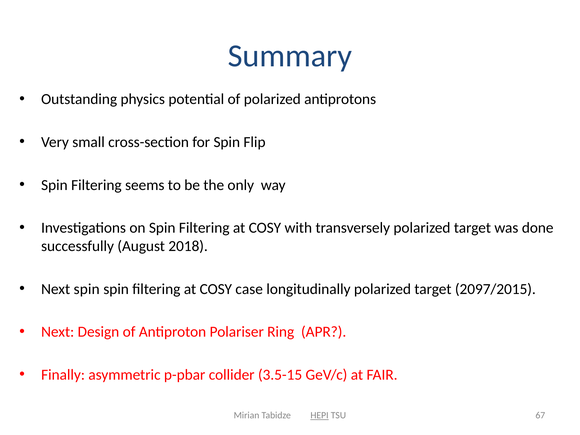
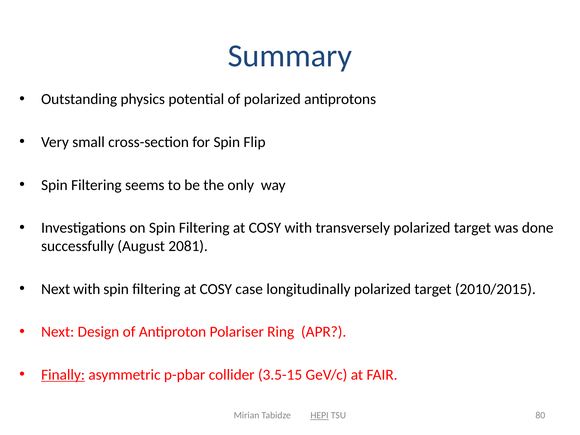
2018: 2018 -> 2081 (188, 246)
Next spin: spin -> with (87, 289)
2097/2015: 2097/2015 -> 2010/2015 (495, 289)
Finally underline: none -> present (63, 375)
67: 67 -> 80 (540, 415)
